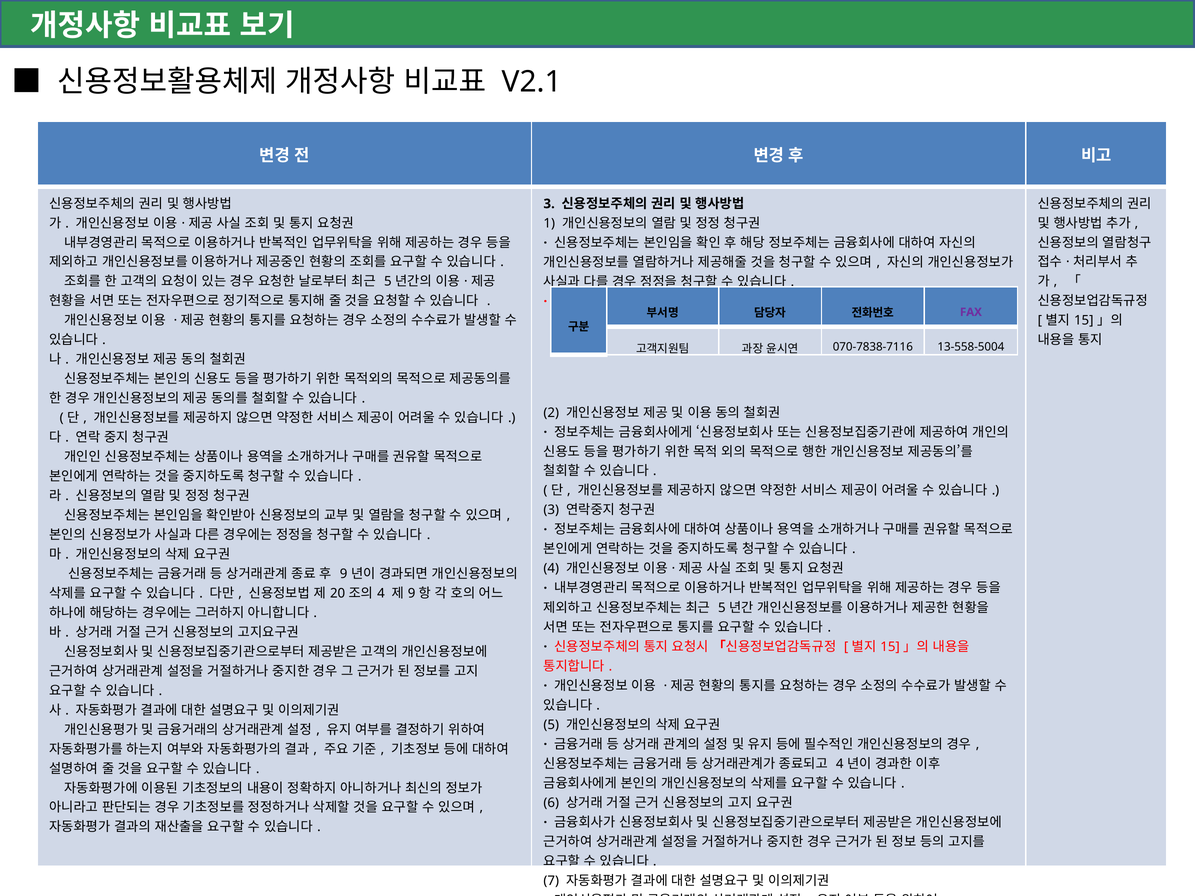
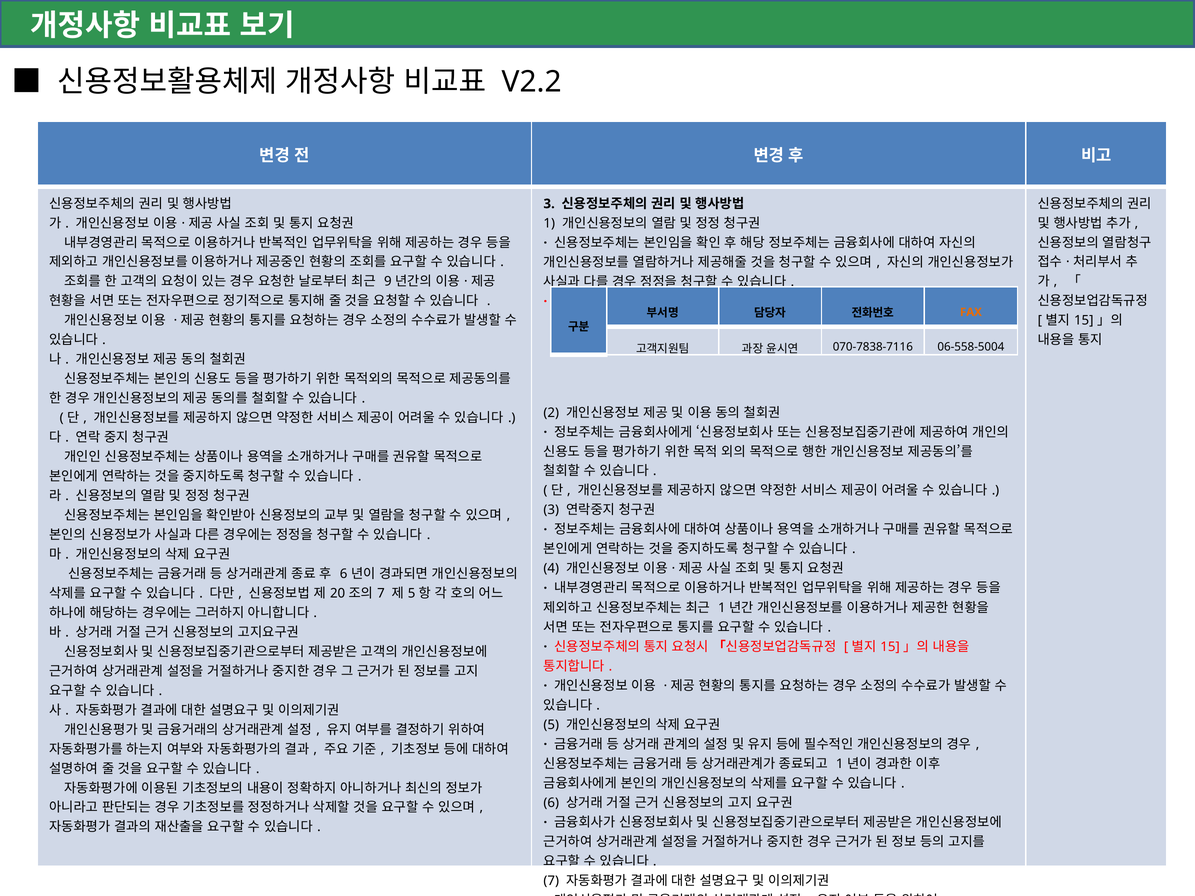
V2.1: V2.1 -> V2.2 (532, 82)
5: 5 -> 9 (388, 282)
FAX colour: purple -> orange (971, 312)
13-558-5004: 13-558-5004 -> 06-558-5004 (971, 347)
9: 9 -> 6 (344, 574)
4: 4 -> 7 (381, 594)
9: 9 -> 5 (412, 594)
5: 5 -> 1 (722, 608)
4: 4 -> 1 (840, 764)
